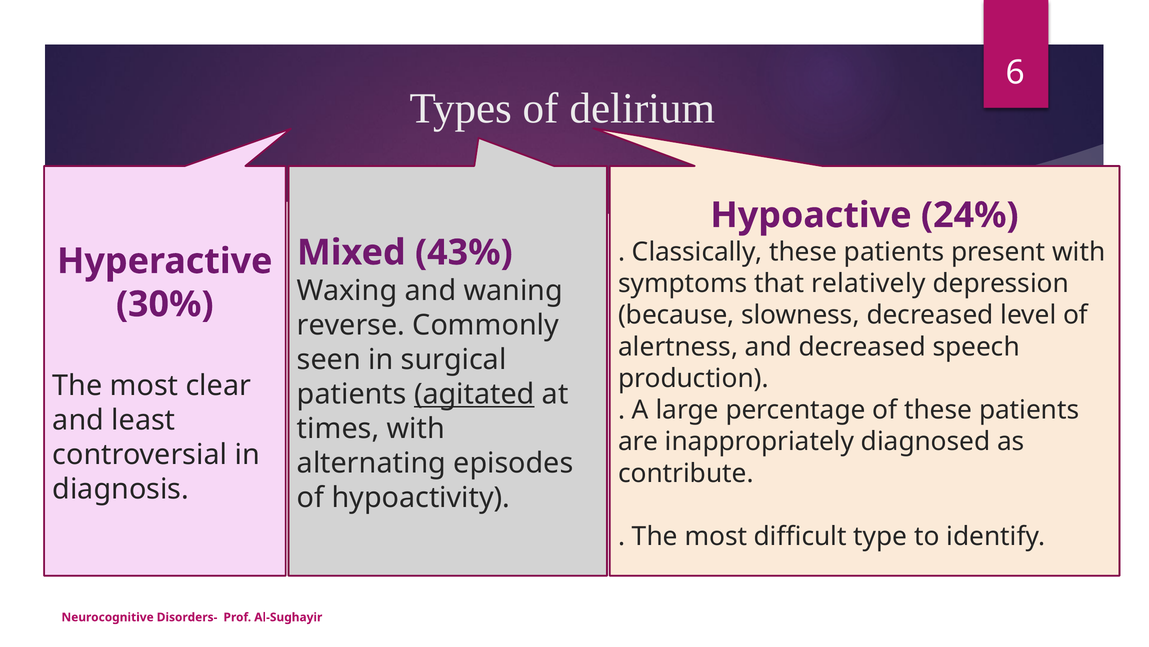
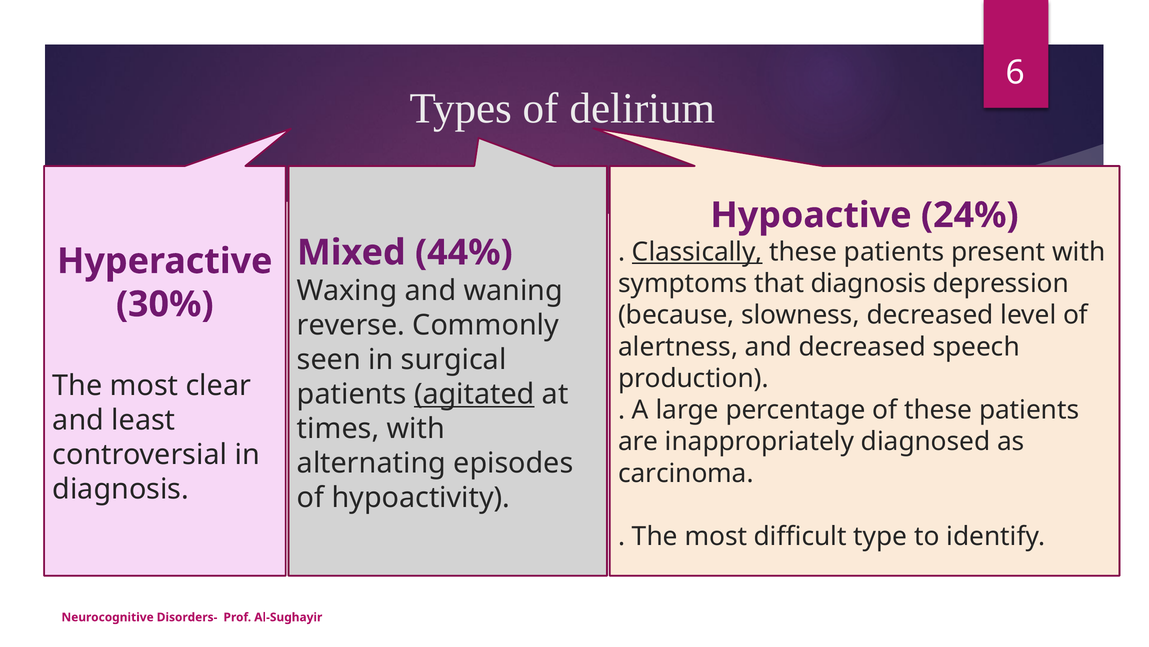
Classically underline: none -> present (697, 252)
43%: 43% -> 44% (464, 252)
that relatively: relatively -> diagnosis (869, 283)
contribute: contribute -> carcinoma (686, 473)
